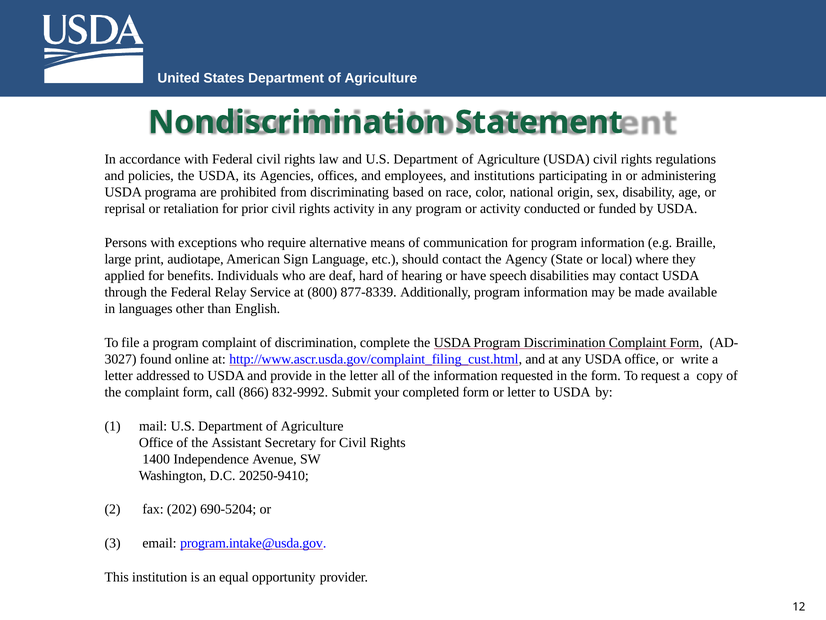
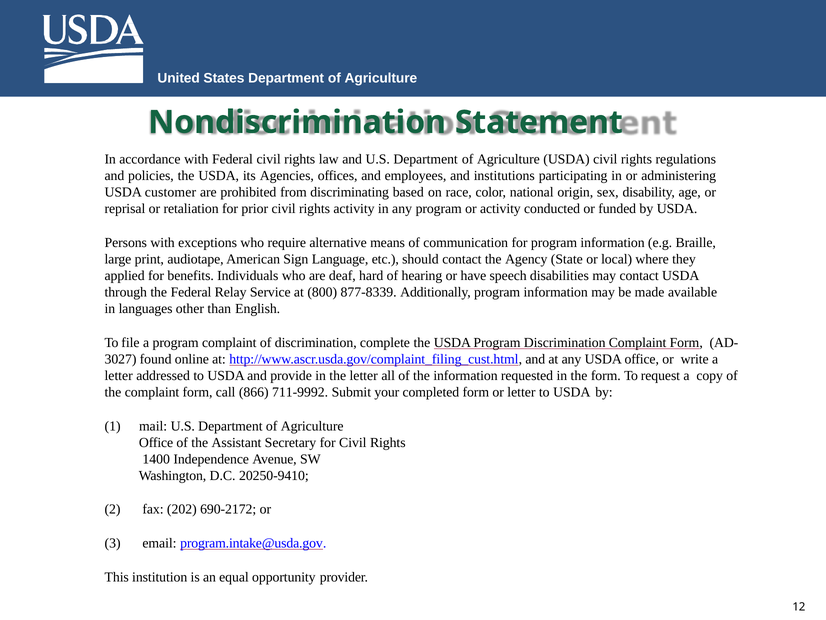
programa: programa -> customer (170, 192)
832-9992: 832-9992 -> 711-9992 (300, 392)
690-5204: 690-5204 -> 690-2172 (228, 509)
